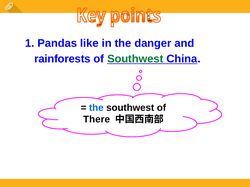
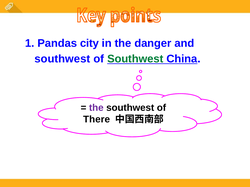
like: like -> city (89, 43)
rainforests: rainforests -> southwest (62, 59)
the colour: blue -> purple (96, 108)
